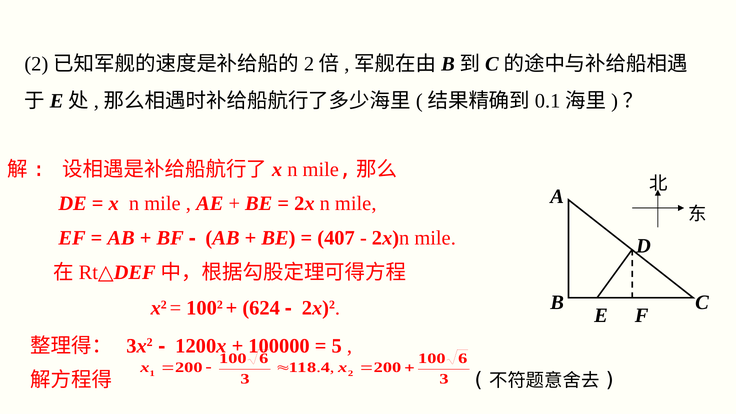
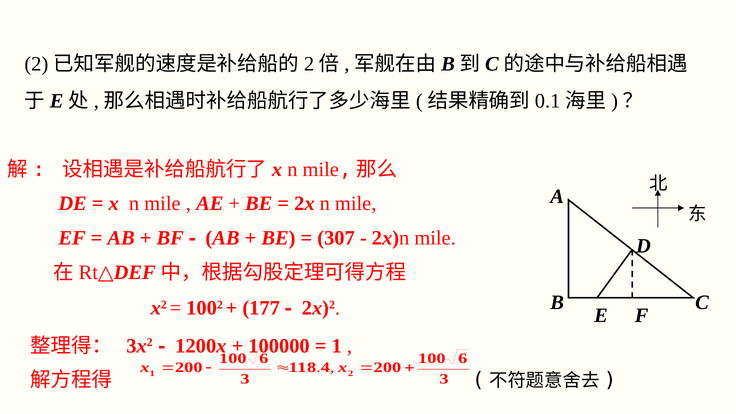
407: 407 -> 307 (336, 238)
624: 624 -> 177 (261, 308)
5: 5 -> 1 (337, 346)
